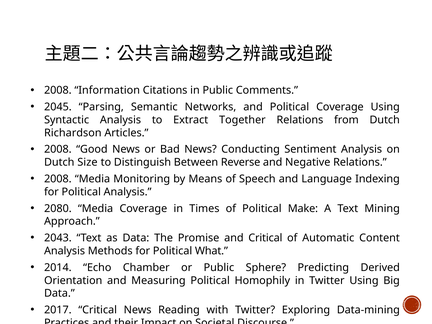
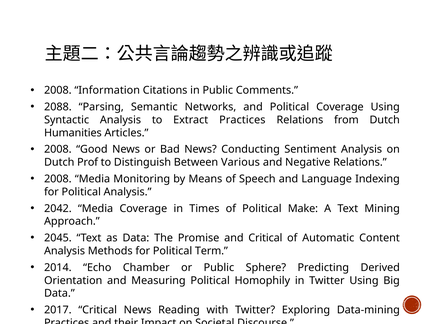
2045: 2045 -> 2088 (58, 107)
Extract Together: Together -> Practices (242, 120)
Richardson: Richardson -> Humanities (73, 133)
Size: Size -> Prof (88, 162)
Reverse: Reverse -> Various (240, 162)
2080: 2080 -> 2042 (58, 208)
2043: 2043 -> 2045 (58, 238)
What: What -> Term (211, 251)
